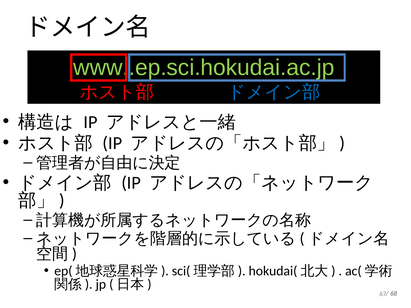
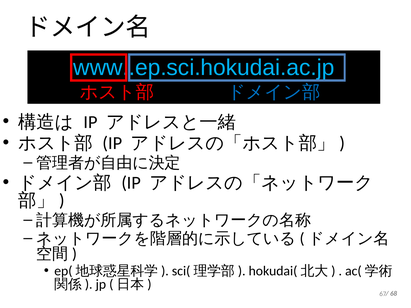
www..ep.sci.hokudai.ac.jp colour: light green -> light blue (204, 68)
